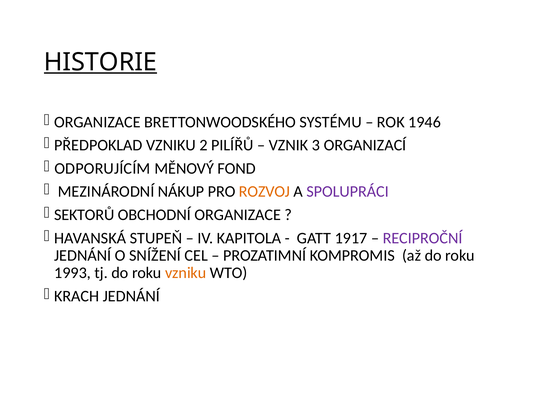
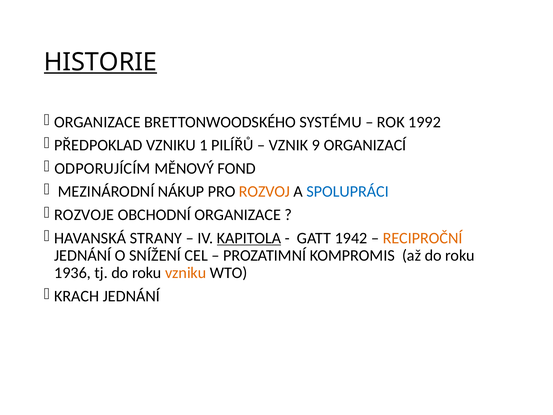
1946: 1946 -> 1992 (425, 122)
2: 2 -> 1 (203, 145)
3: 3 -> 9 (316, 145)
SPOLUPRÁCI colour: purple -> blue (348, 192)
SEKTORŮ: SEKTORŮ -> ROZVOJE (84, 215)
STUPEŇ: STUPEŇ -> STRANY (156, 238)
KAPITOLA underline: none -> present (249, 238)
1917: 1917 -> 1942 (351, 238)
RECIPROČNÍ colour: purple -> orange (423, 238)
1993: 1993 -> 1936 (73, 273)
